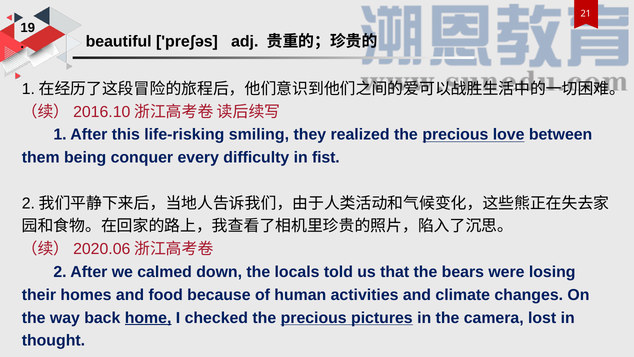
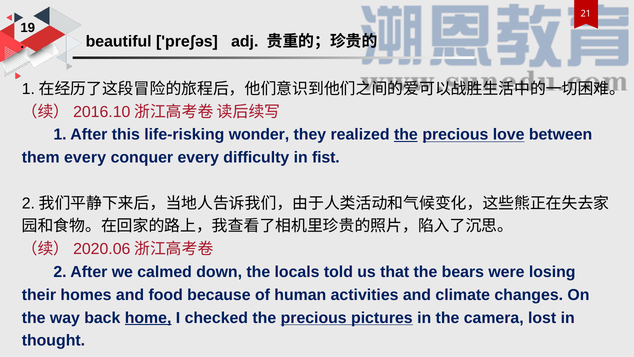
smiling: smiling -> wonder (259, 135)
the underline: none -> present (406, 135)
them being: being -> every (85, 157)
